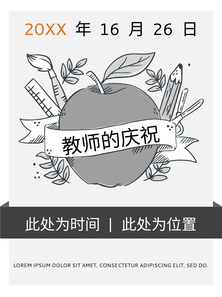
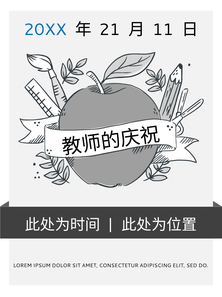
20XX colour: orange -> blue (45, 30)
16: 16 -> 21 (110, 30)
26: 26 -> 11 (163, 30)
